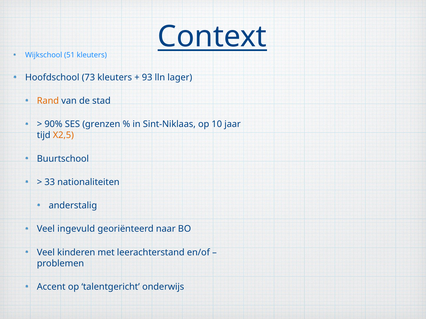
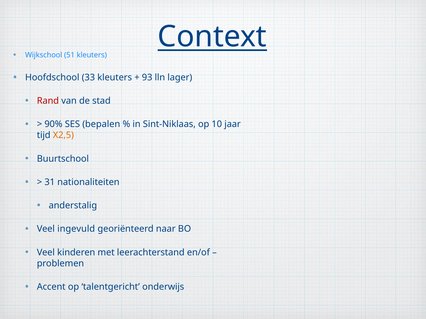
73: 73 -> 33 (88, 78)
Rand colour: orange -> red (48, 101)
grenzen: grenzen -> bepalen (101, 124)
33: 33 -> 31 (50, 182)
